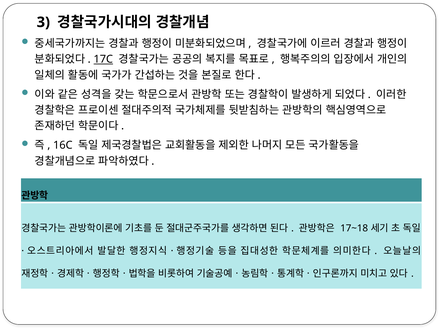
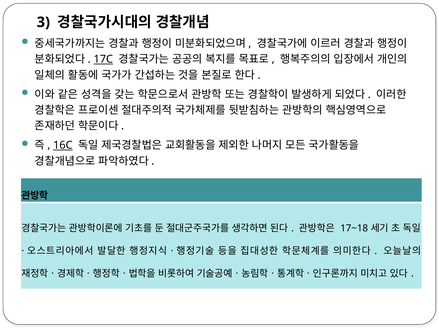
16C underline: none -> present (63, 145)
